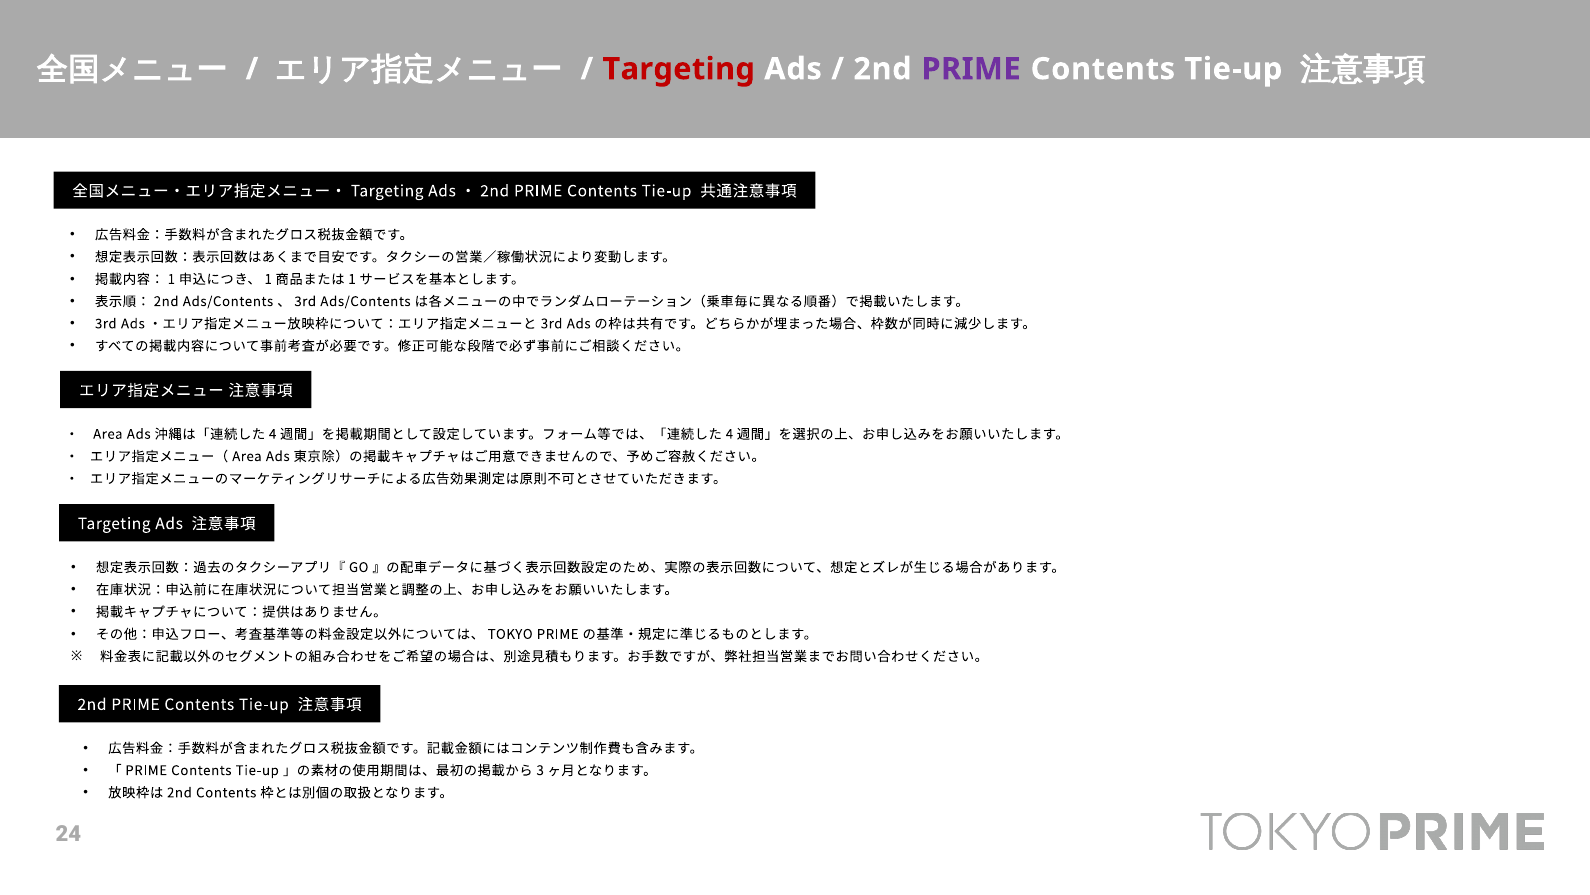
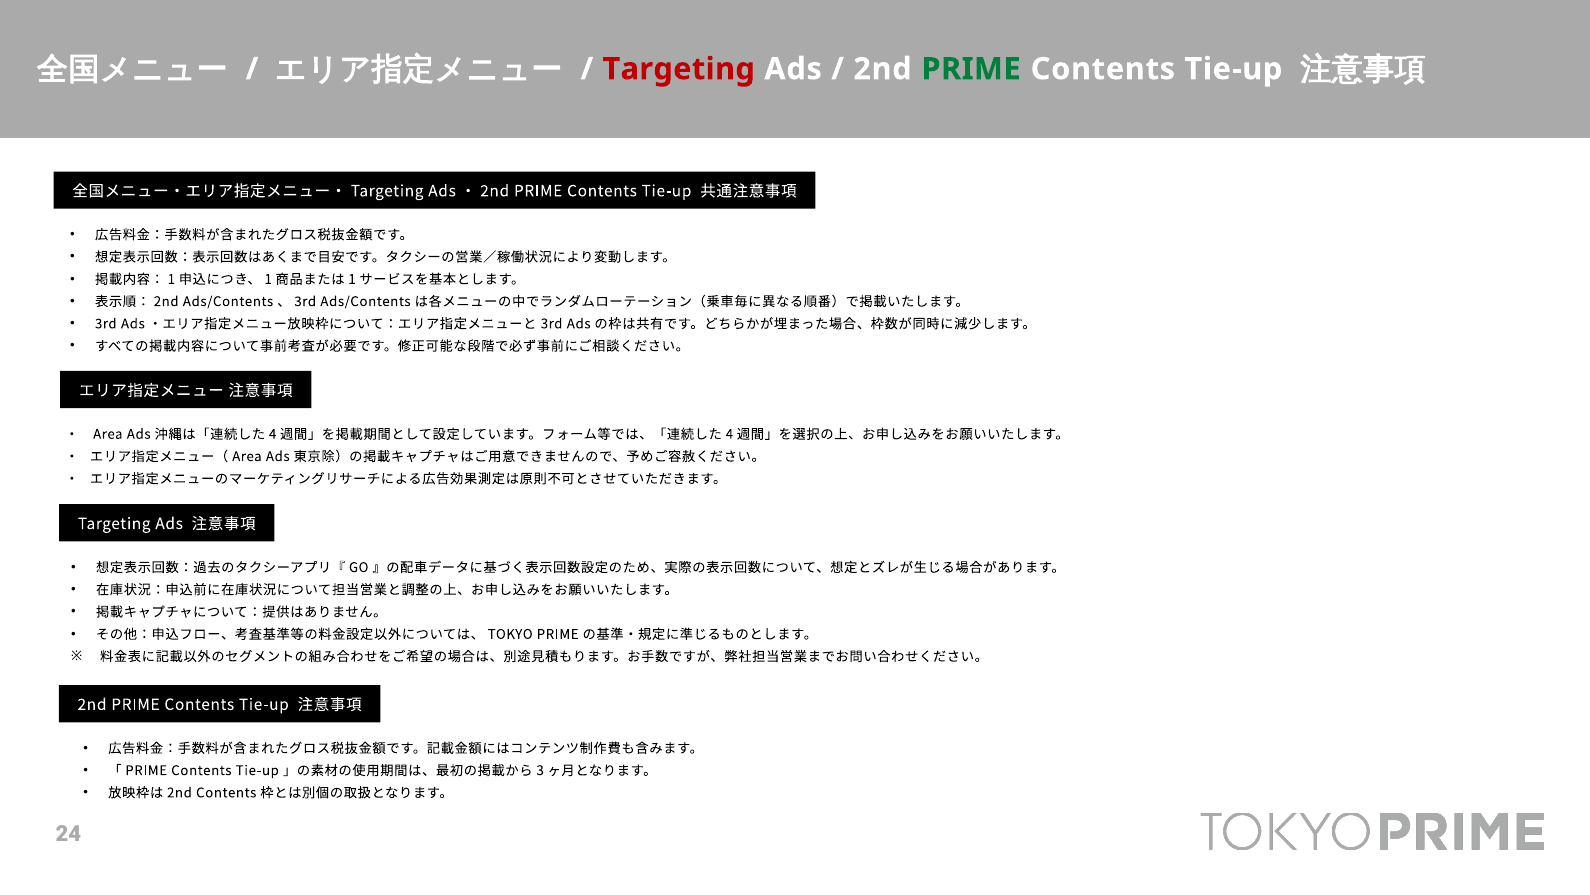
PRIME colour: purple -> green (971, 69)
